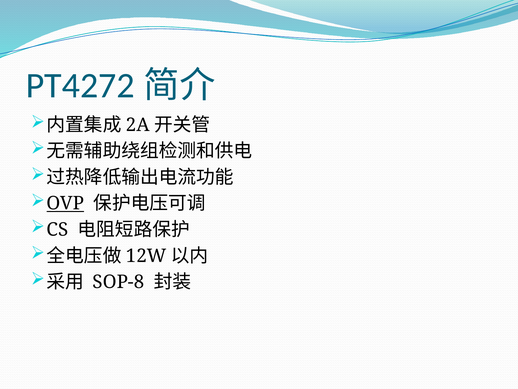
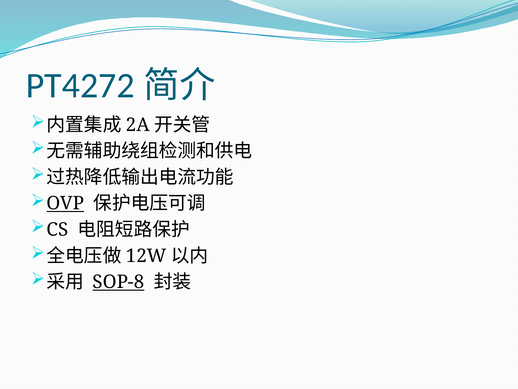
SOP-8 underline: none -> present (118, 282)
